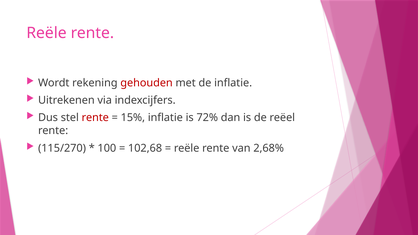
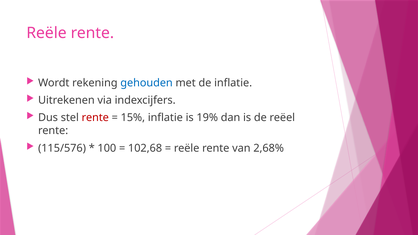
gehouden colour: red -> blue (147, 83)
72%: 72% -> 19% (207, 118)
115/270: 115/270 -> 115/576 (62, 148)
